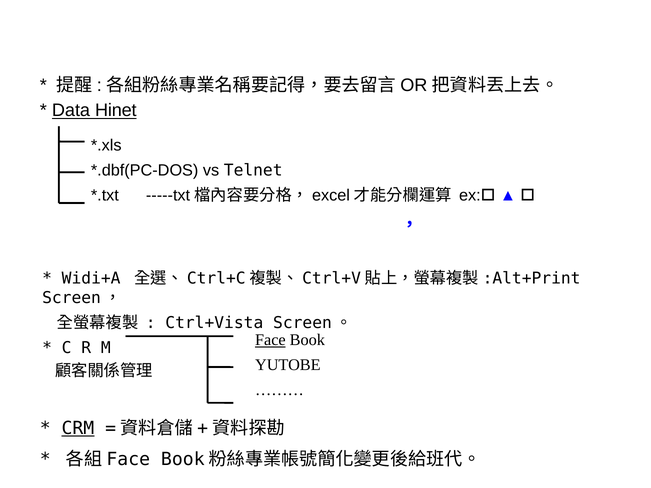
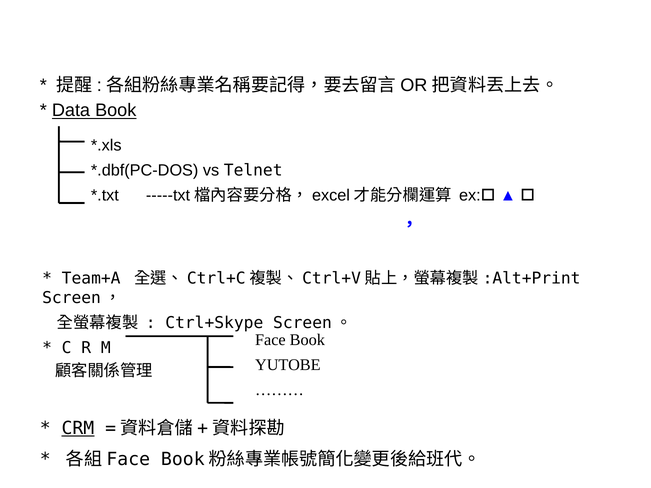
Data Hinet: Hinet -> Book (116, 111)
Widi+A: Widi+A -> Team+A (91, 279)
Ctrl+Vista: Ctrl+Vista -> Ctrl+Skype (214, 323)
Face underline: present -> none (270, 340)
